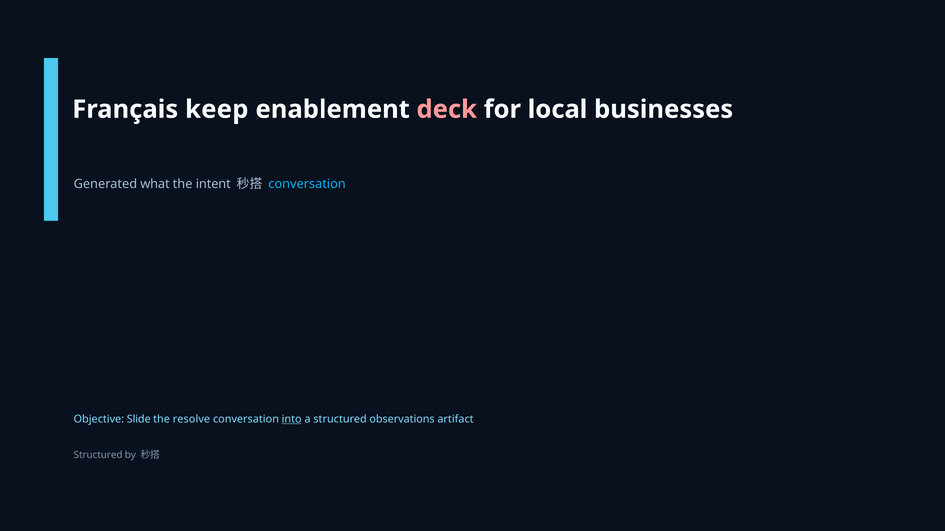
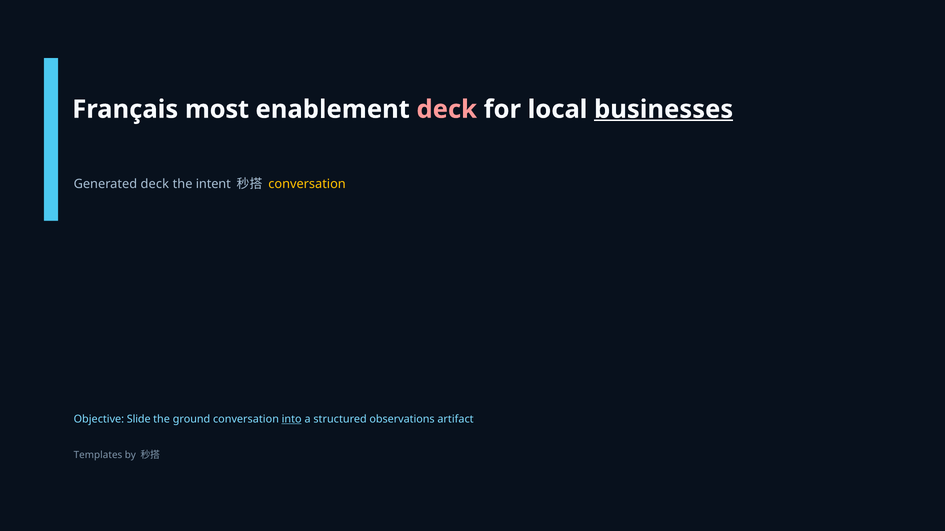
keep: keep -> most (217, 110)
businesses underline: none -> present (664, 110)
Generated what: what -> deck (155, 184)
conversation colour: light blue -> yellow (307, 184)
resolve: resolve -> ground (192, 420)
Structured: Structured -> Templates (98, 456)
